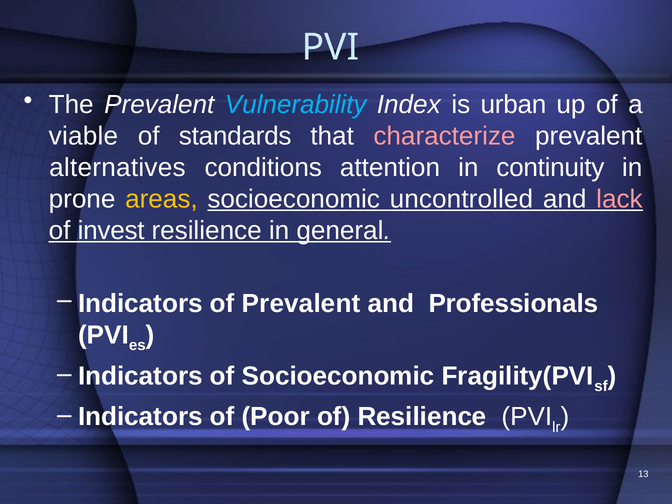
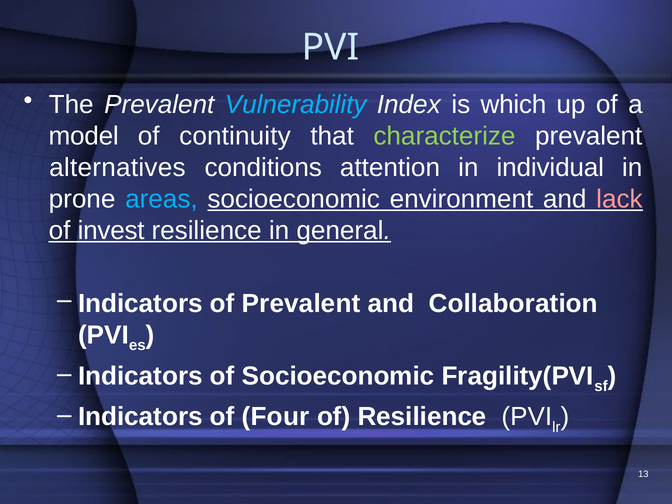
urban: urban -> which (513, 105)
viable: viable -> model (84, 136)
standards: standards -> continuity (235, 136)
characterize colour: pink -> light green (444, 136)
continuity: continuity -> individual (550, 168)
areas colour: yellow -> light blue (161, 199)
uncontrolled: uncontrolled -> environment (461, 199)
Professionals: Professionals -> Collaboration (513, 304)
Poor: Poor -> Four (276, 417)
